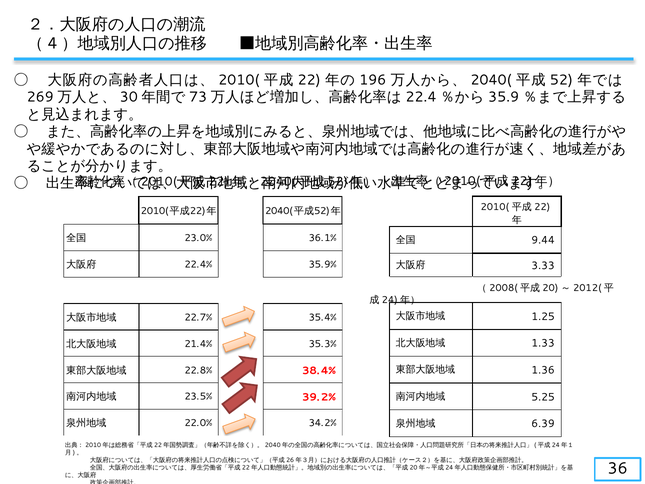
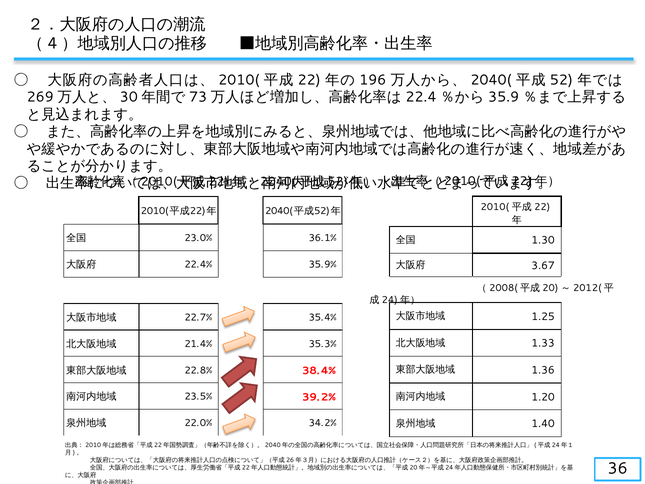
9.44: 9.44 -> 1.30 (543, 240)
3.33: 3.33 -> 3.67 (543, 265)
5.25: 5.25 -> 1.20 (543, 397)
6.39: 6.39 -> 1.40 (543, 424)
